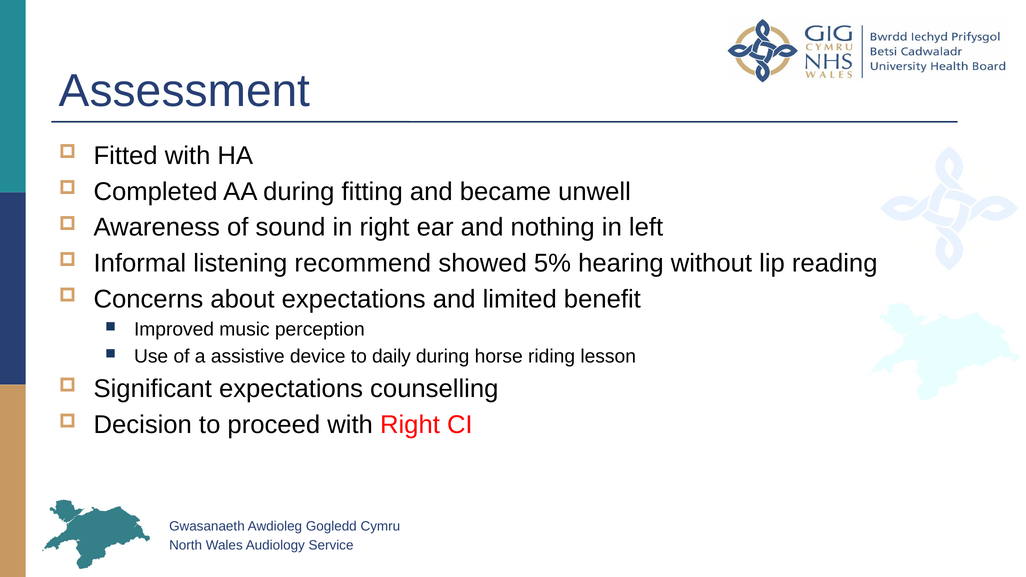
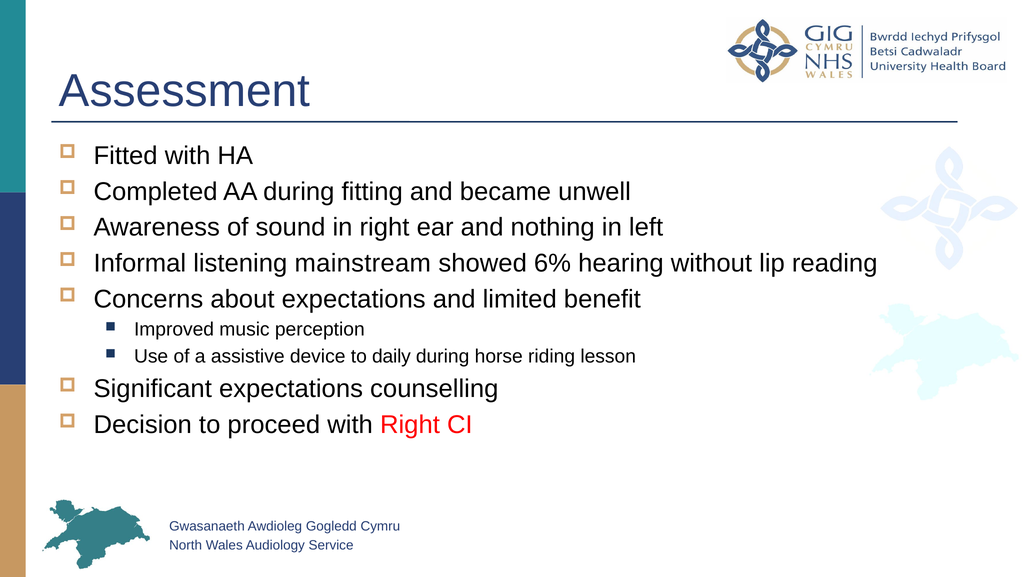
recommend: recommend -> mainstream (363, 263)
5%: 5% -> 6% (552, 263)
